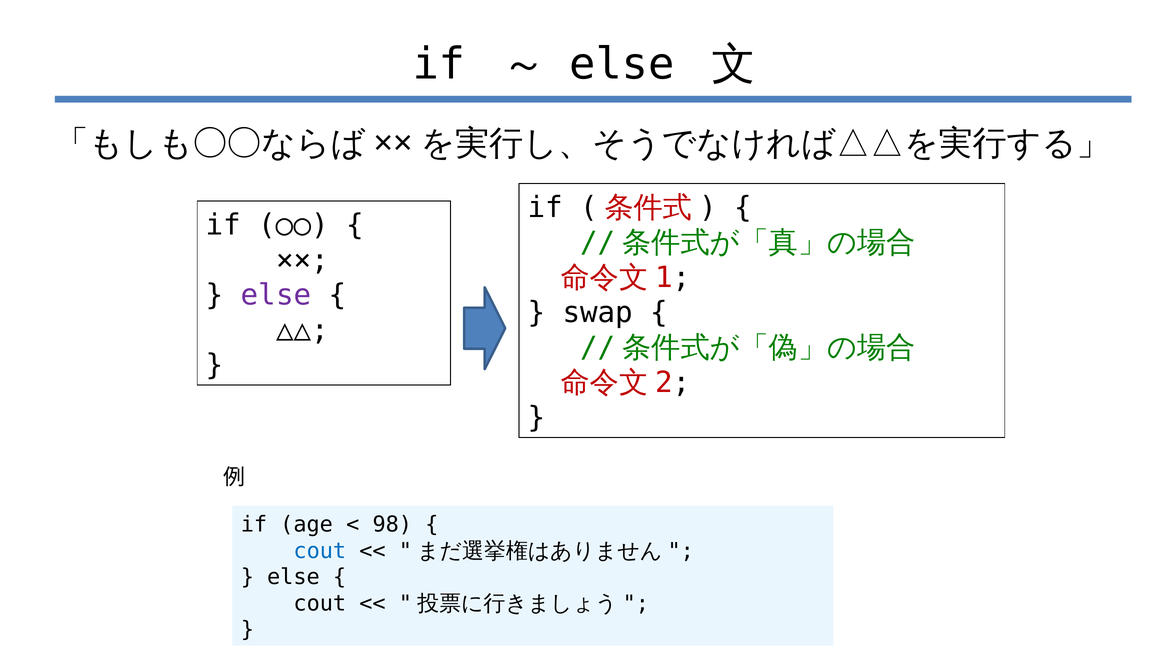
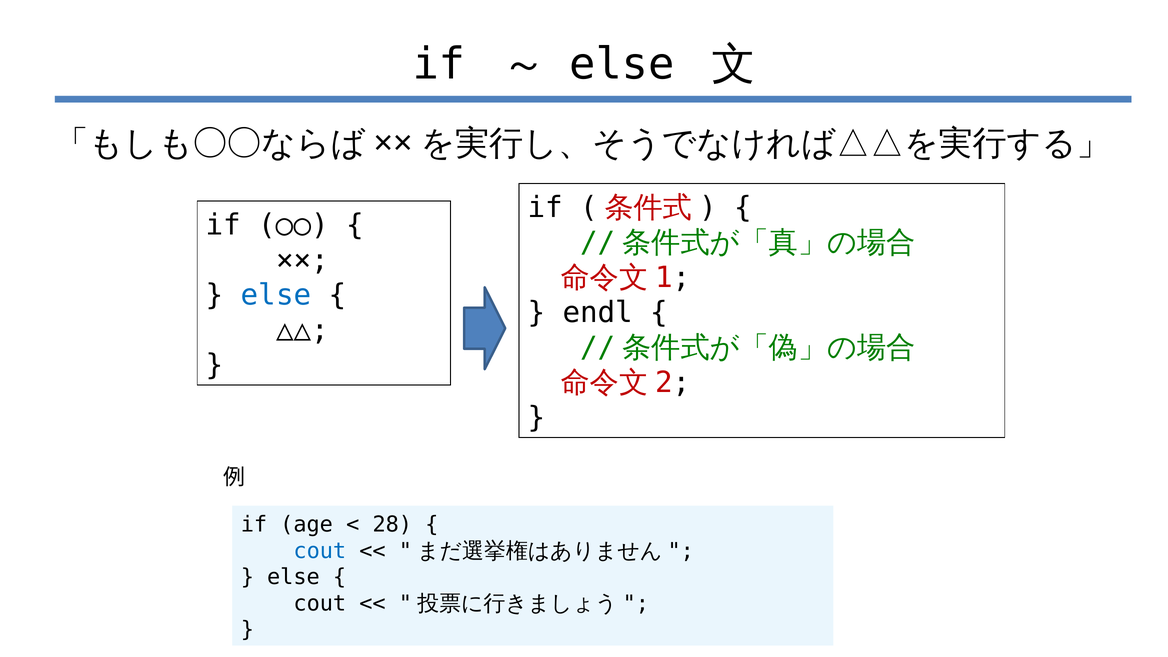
else colour: purple -> blue (276, 295)
swap: swap -> endl (598, 313)
98: 98 -> 28 (392, 525)
